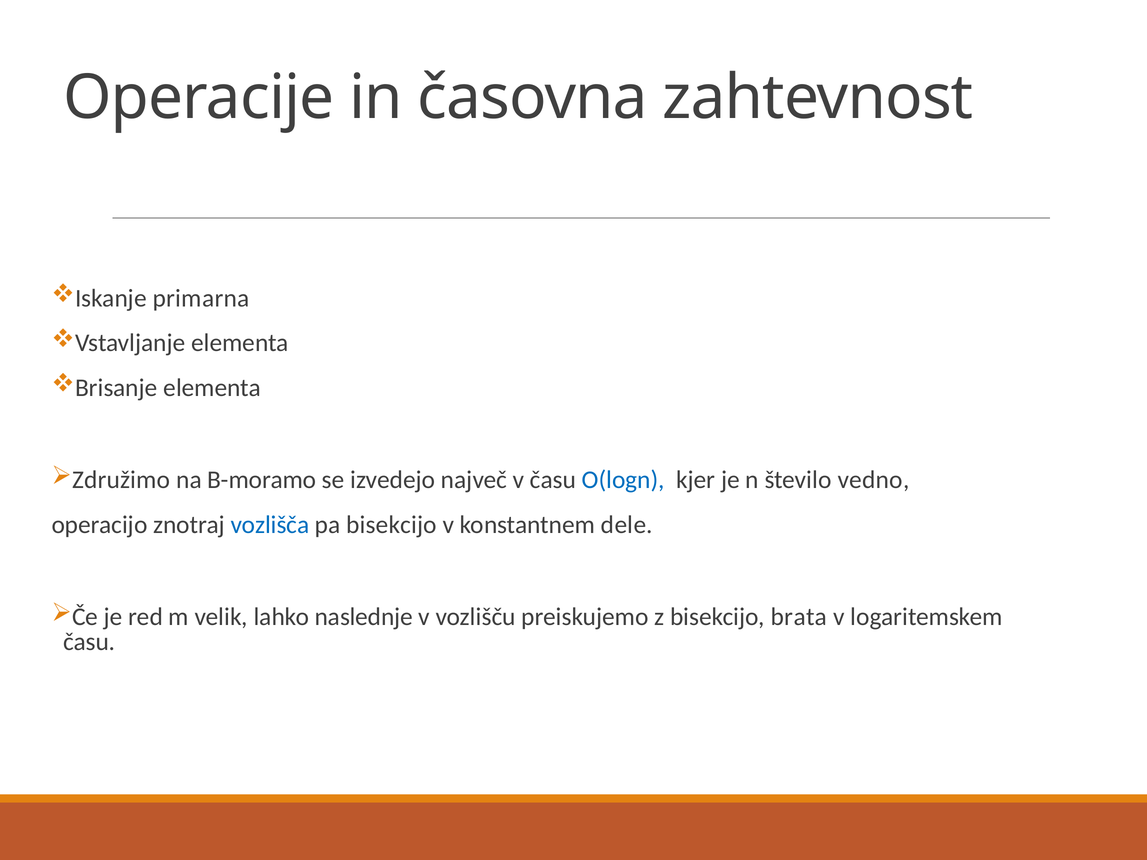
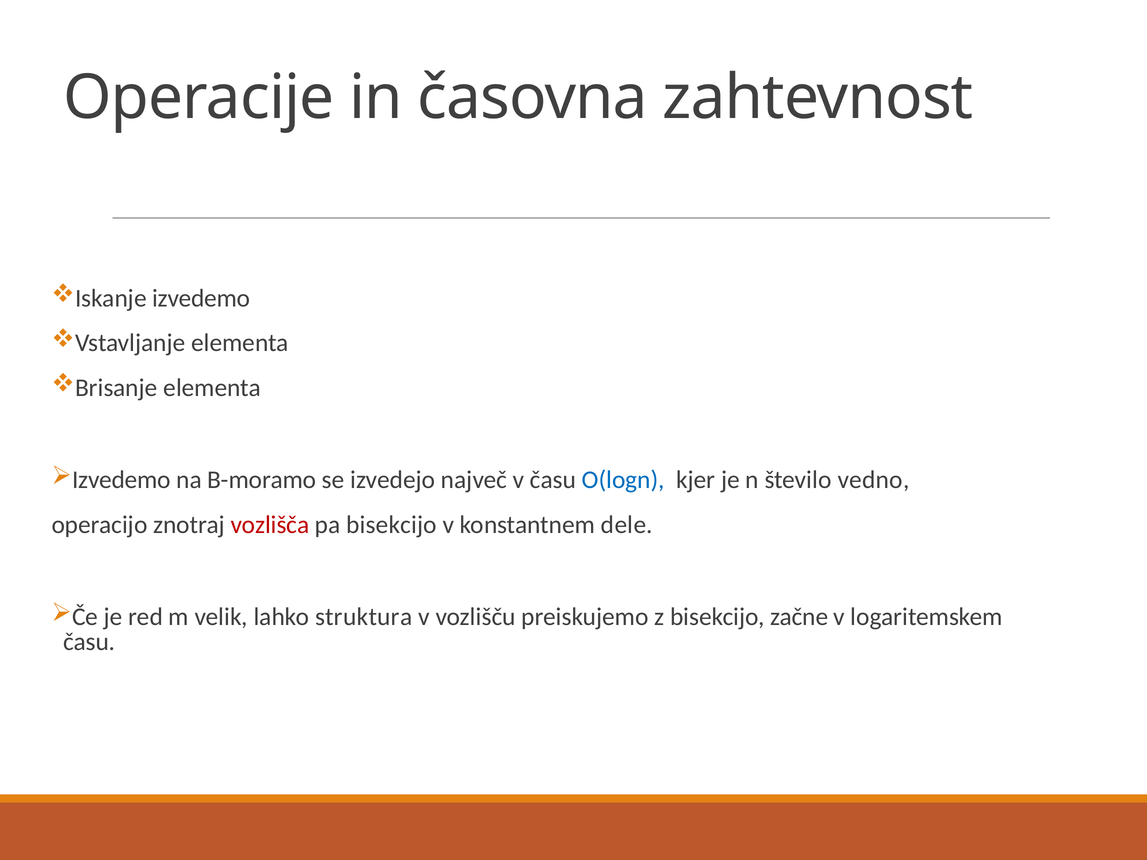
Iskanje primarna: primarna -> izvedemo (201, 298)
Združimo: Združimo -> Izvedemo (121, 480)
vozlišča colour: blue -> red (270, 525)
naslednje: naslednje -> struktura (364, 617)
brata: brata -> začne (799, 617)
